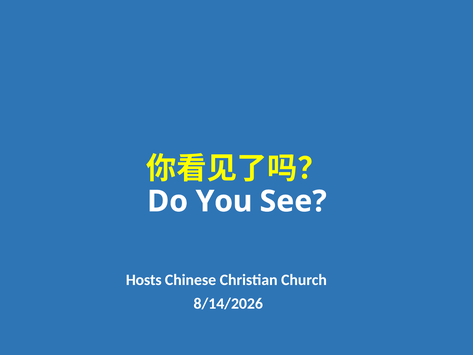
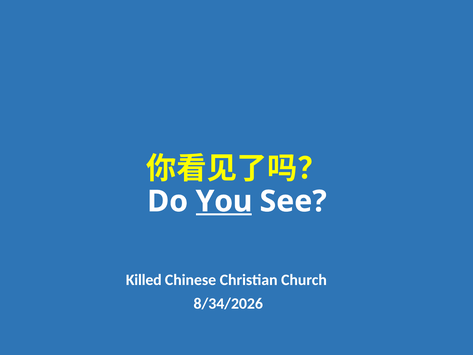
You underline: none -> present (224, 201)
Hosts: Hosts -> Killed (144, 280)
8/14/2026: 8/14/2026 -> 8/34/2026 (228, 303)
